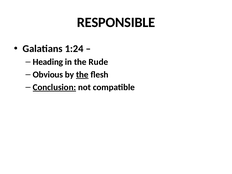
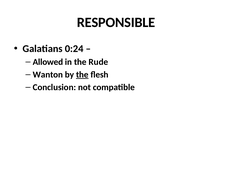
1:24: 1:24 -> 0:24 (74, 49)
Heading: Heading -> Allowed (48, 62)
Obvious: Obvious -> Wanton (48, 75)
Conclusion underline: present -> none (54, 87)
